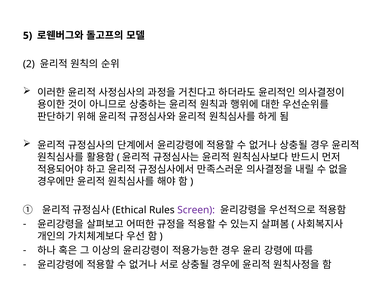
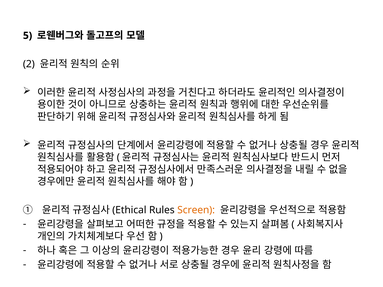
Screen colour: purple -> orange (196, 210)
